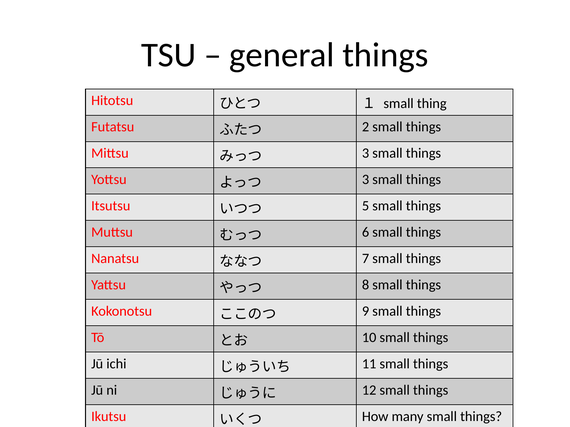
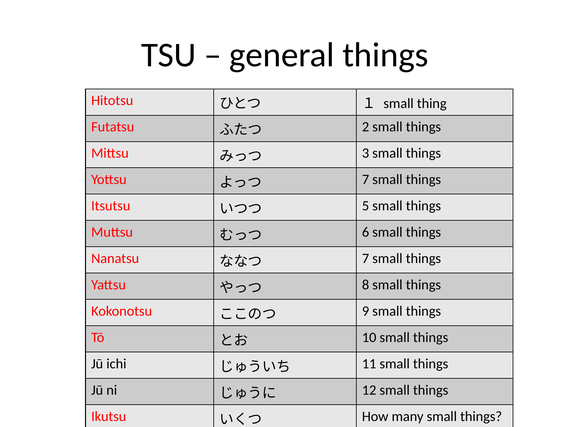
3: 3 -> 7 (366, 180)
